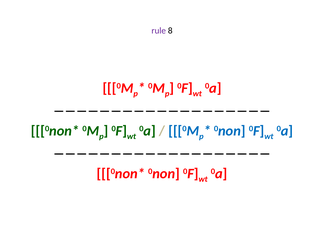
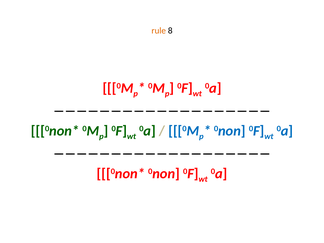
rule colour: purple -> orange (159, 31)
